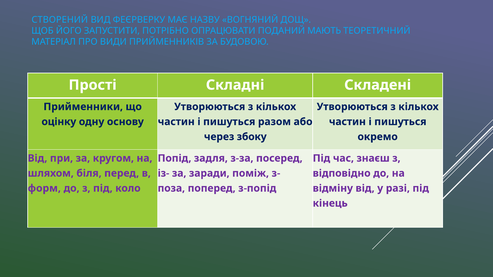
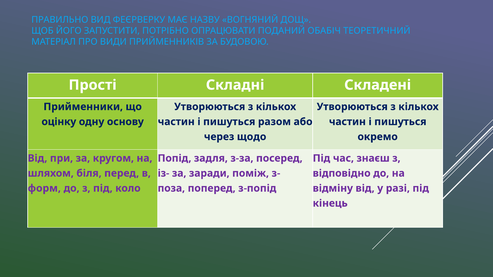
СТВОРЕНИЙ: СТВОРЕНИЙ -> ПРАВИЛЬНО (60, 20)
МАЮТЬ: МАЮТЬ -> ОБАБІЧ (324, 31)
збоку: збоку -> щодо (252, 137)
